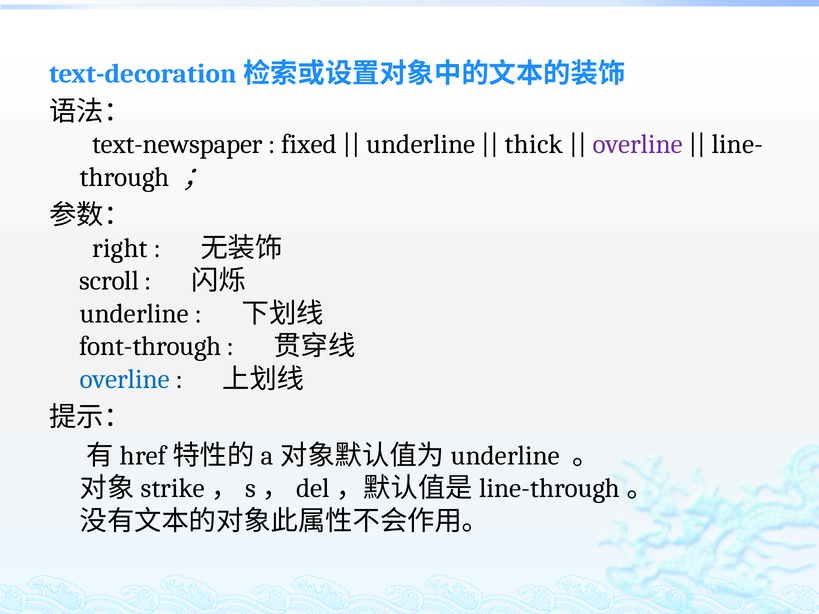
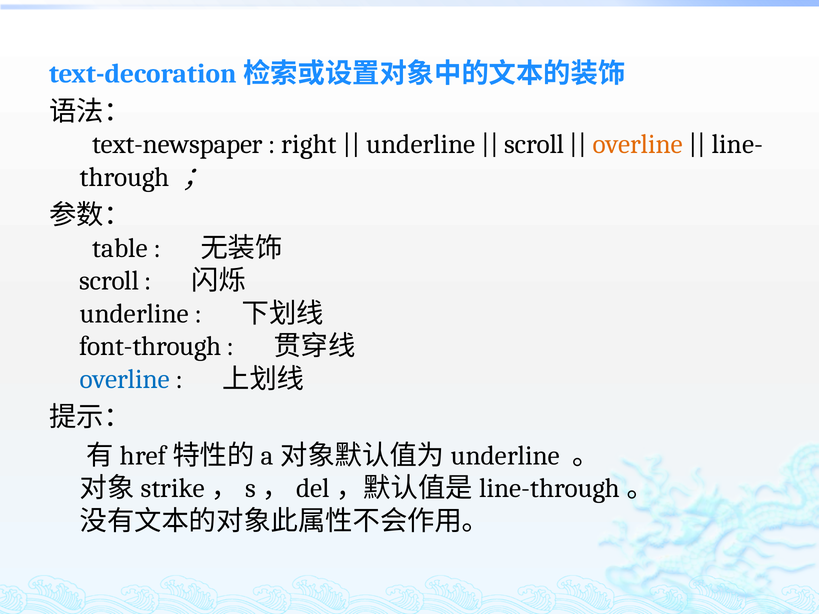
fixed: fixed -> right (309, 145)
thick: thick -> scroll (534, 145)
overline colour: purple -> orange (638, 145)
right: right -> table (120, 248)
